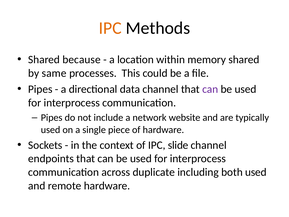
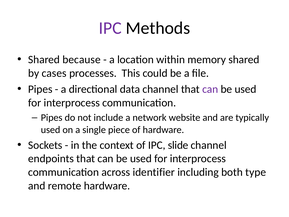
IPC colour: orange -> purple (110, 28)
same: same -> cases (54, 73)
duplicate: duplicate -> identifier (154, 172)
both used: used -> type (256, 172)
